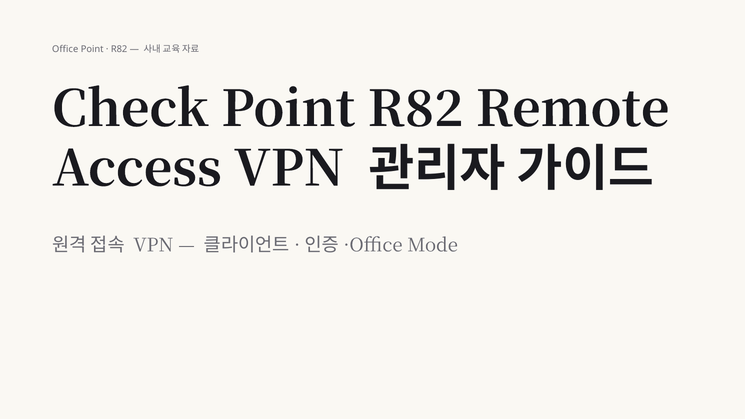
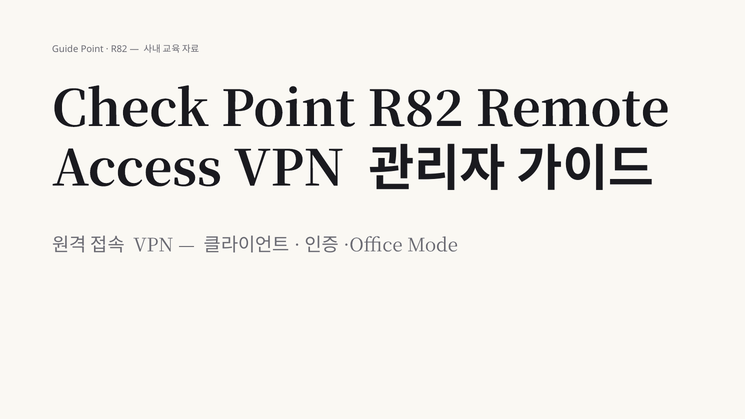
Office: Office -> Guide (65, 49)
